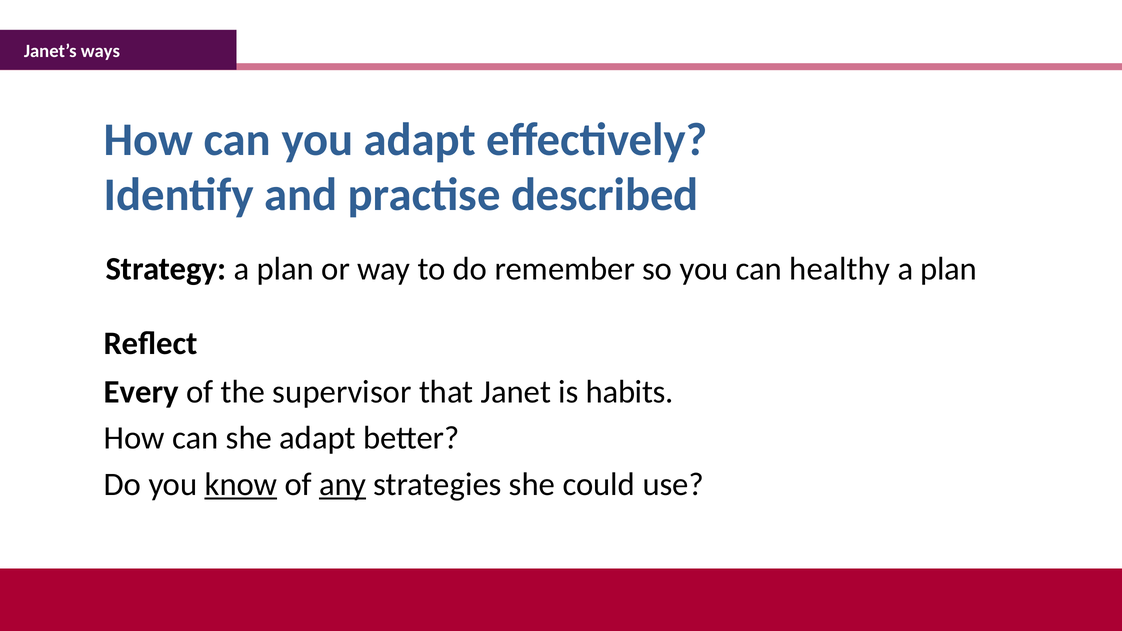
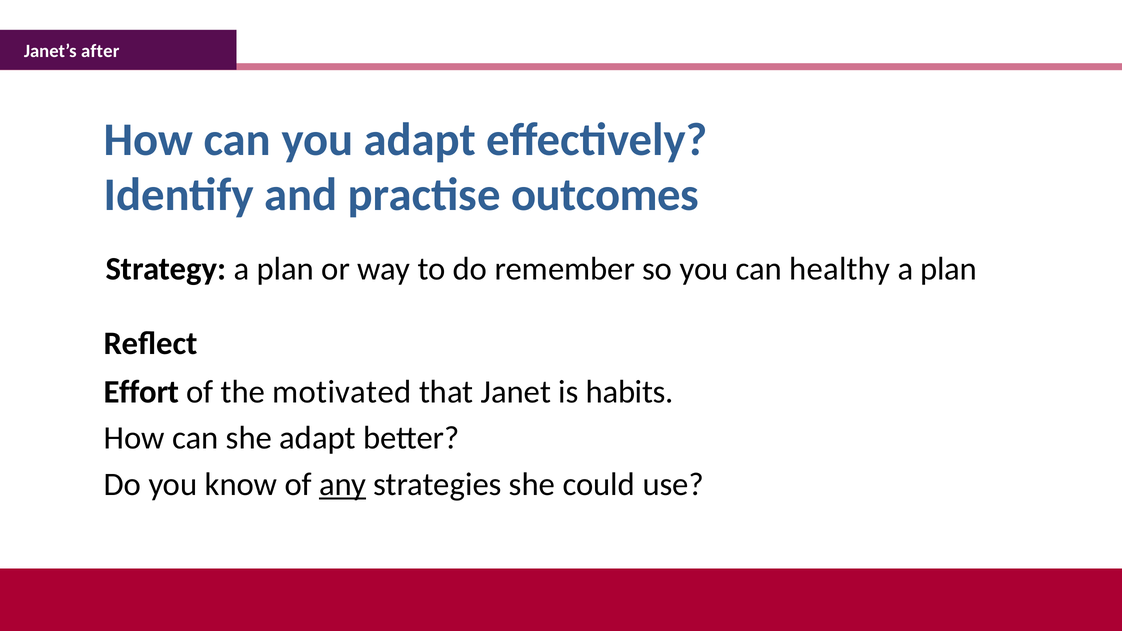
ways: ways -> after (100, 51)
described: described -> outcomes (605, 195)
Every: Every -> Effort (142, 392)
supervisor: supervisor -> motivated (342, 392)
know underline: present -> none (241, 485)
